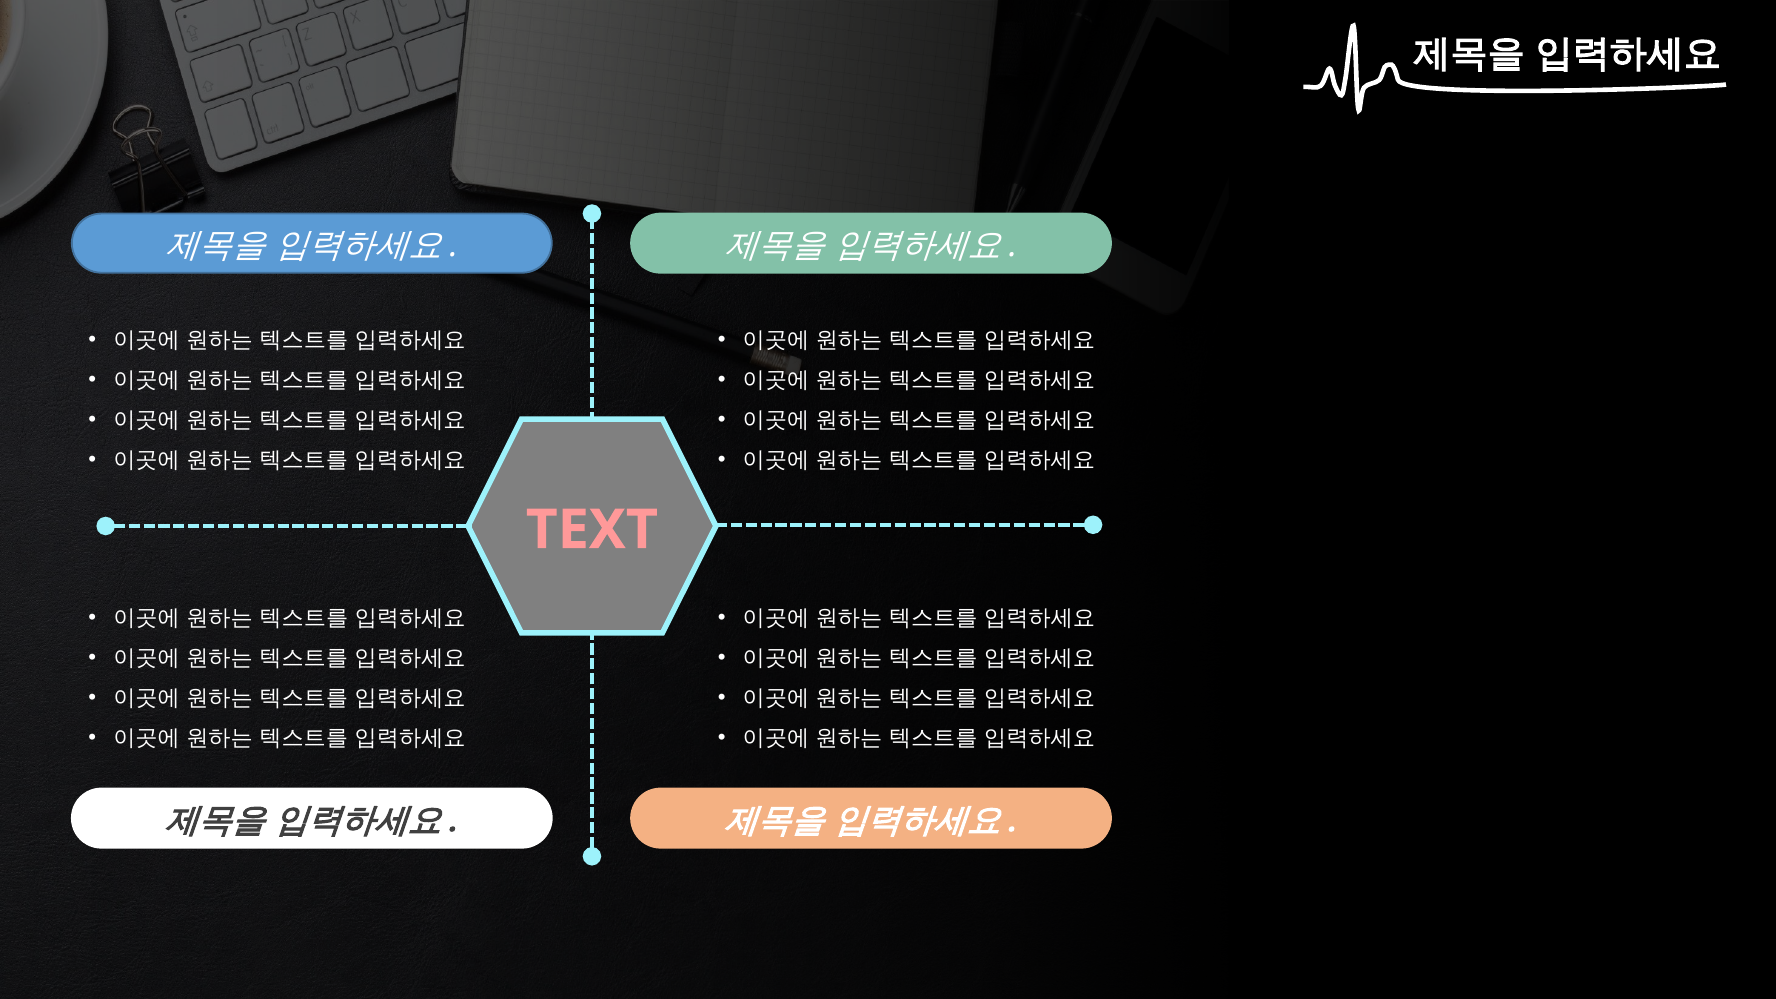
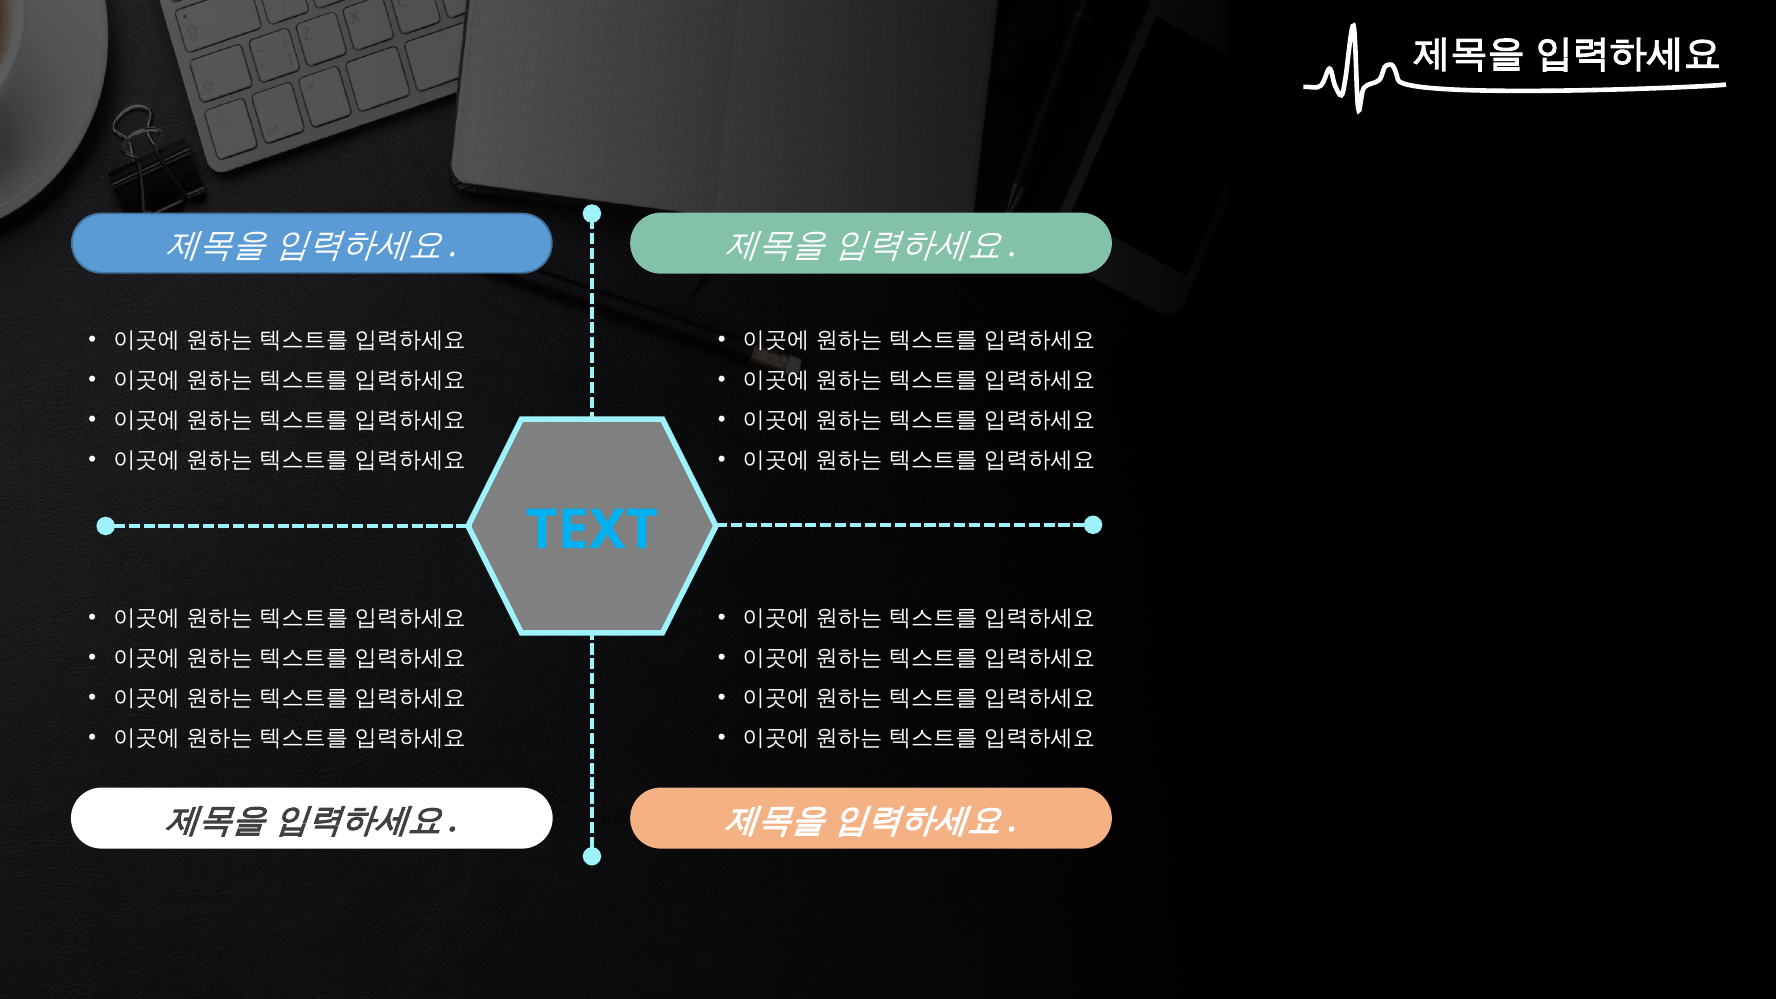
TEXT colour: pink -> light blue (592, 530)
